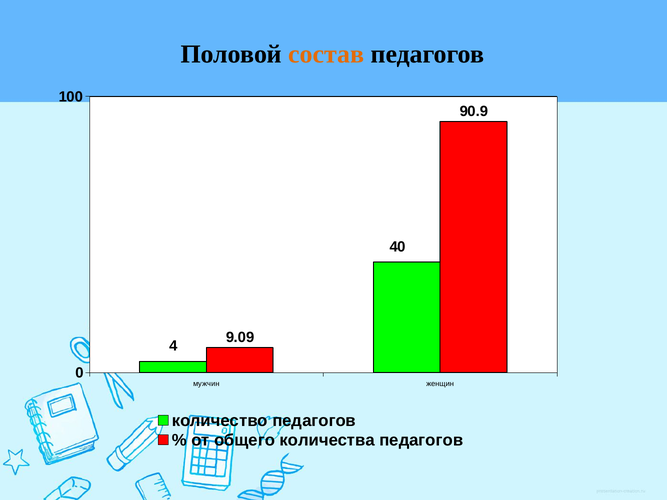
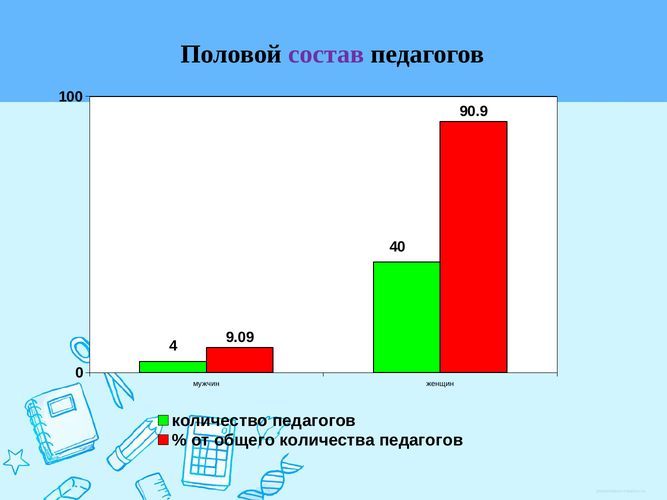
состав colour: orange -> purple (326, 54)
